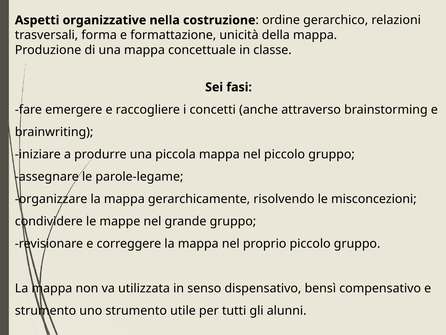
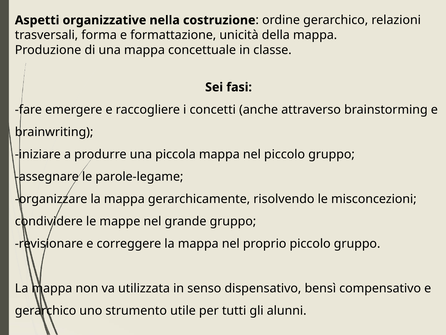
strumento: strumento -> gerarchico (46, 310)
